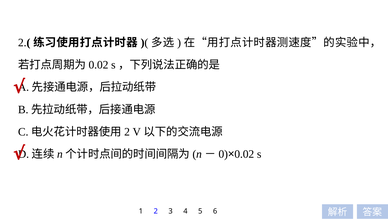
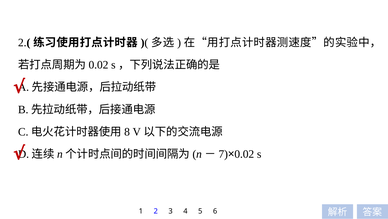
2: 2 -> 8 (127, 131)
0: 0 -> 7 (223, 154)
